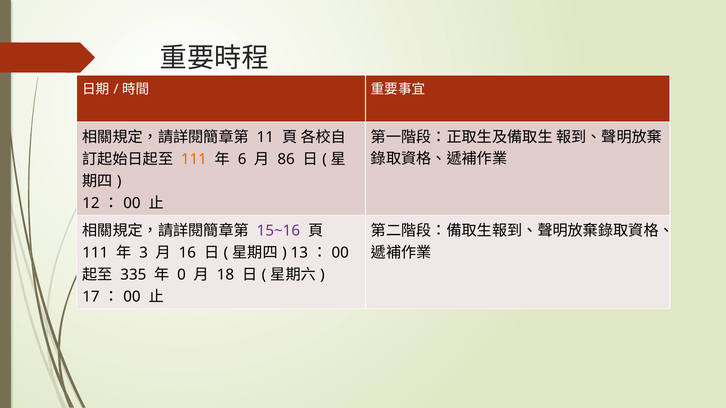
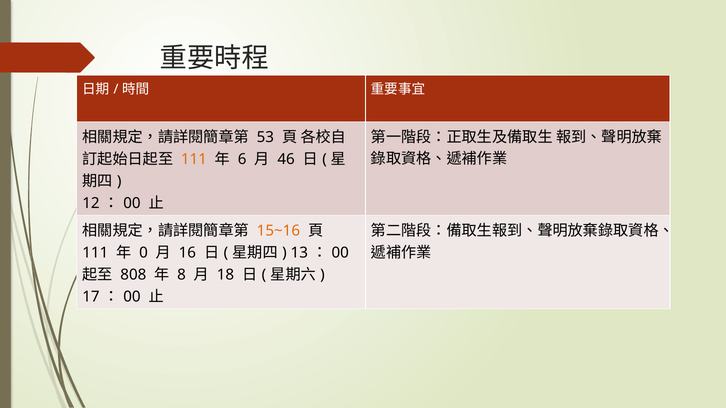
11: 11 -> 53 (265, 137)
86: 86 -> 46 (286, 159)
15~16 colour: purple -> orange (278, 231)
3: 3 -> 0 (144, 253)
335: 335 -> 808 (133, 275)
0: 0 -> 8 (182, 275)
